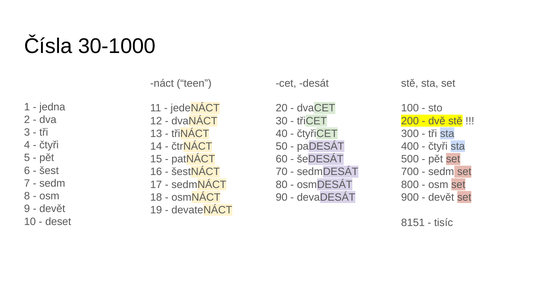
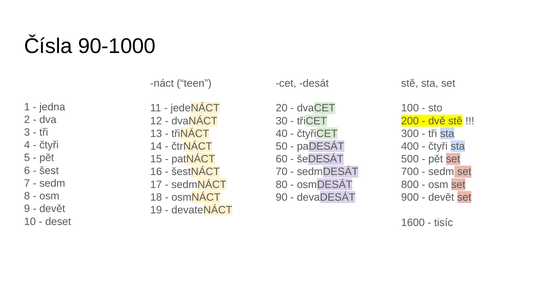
30-1000: 30-1000 -> 90-1000 (117, 46)
8151: 8151 -> 1600 (413, 222)
